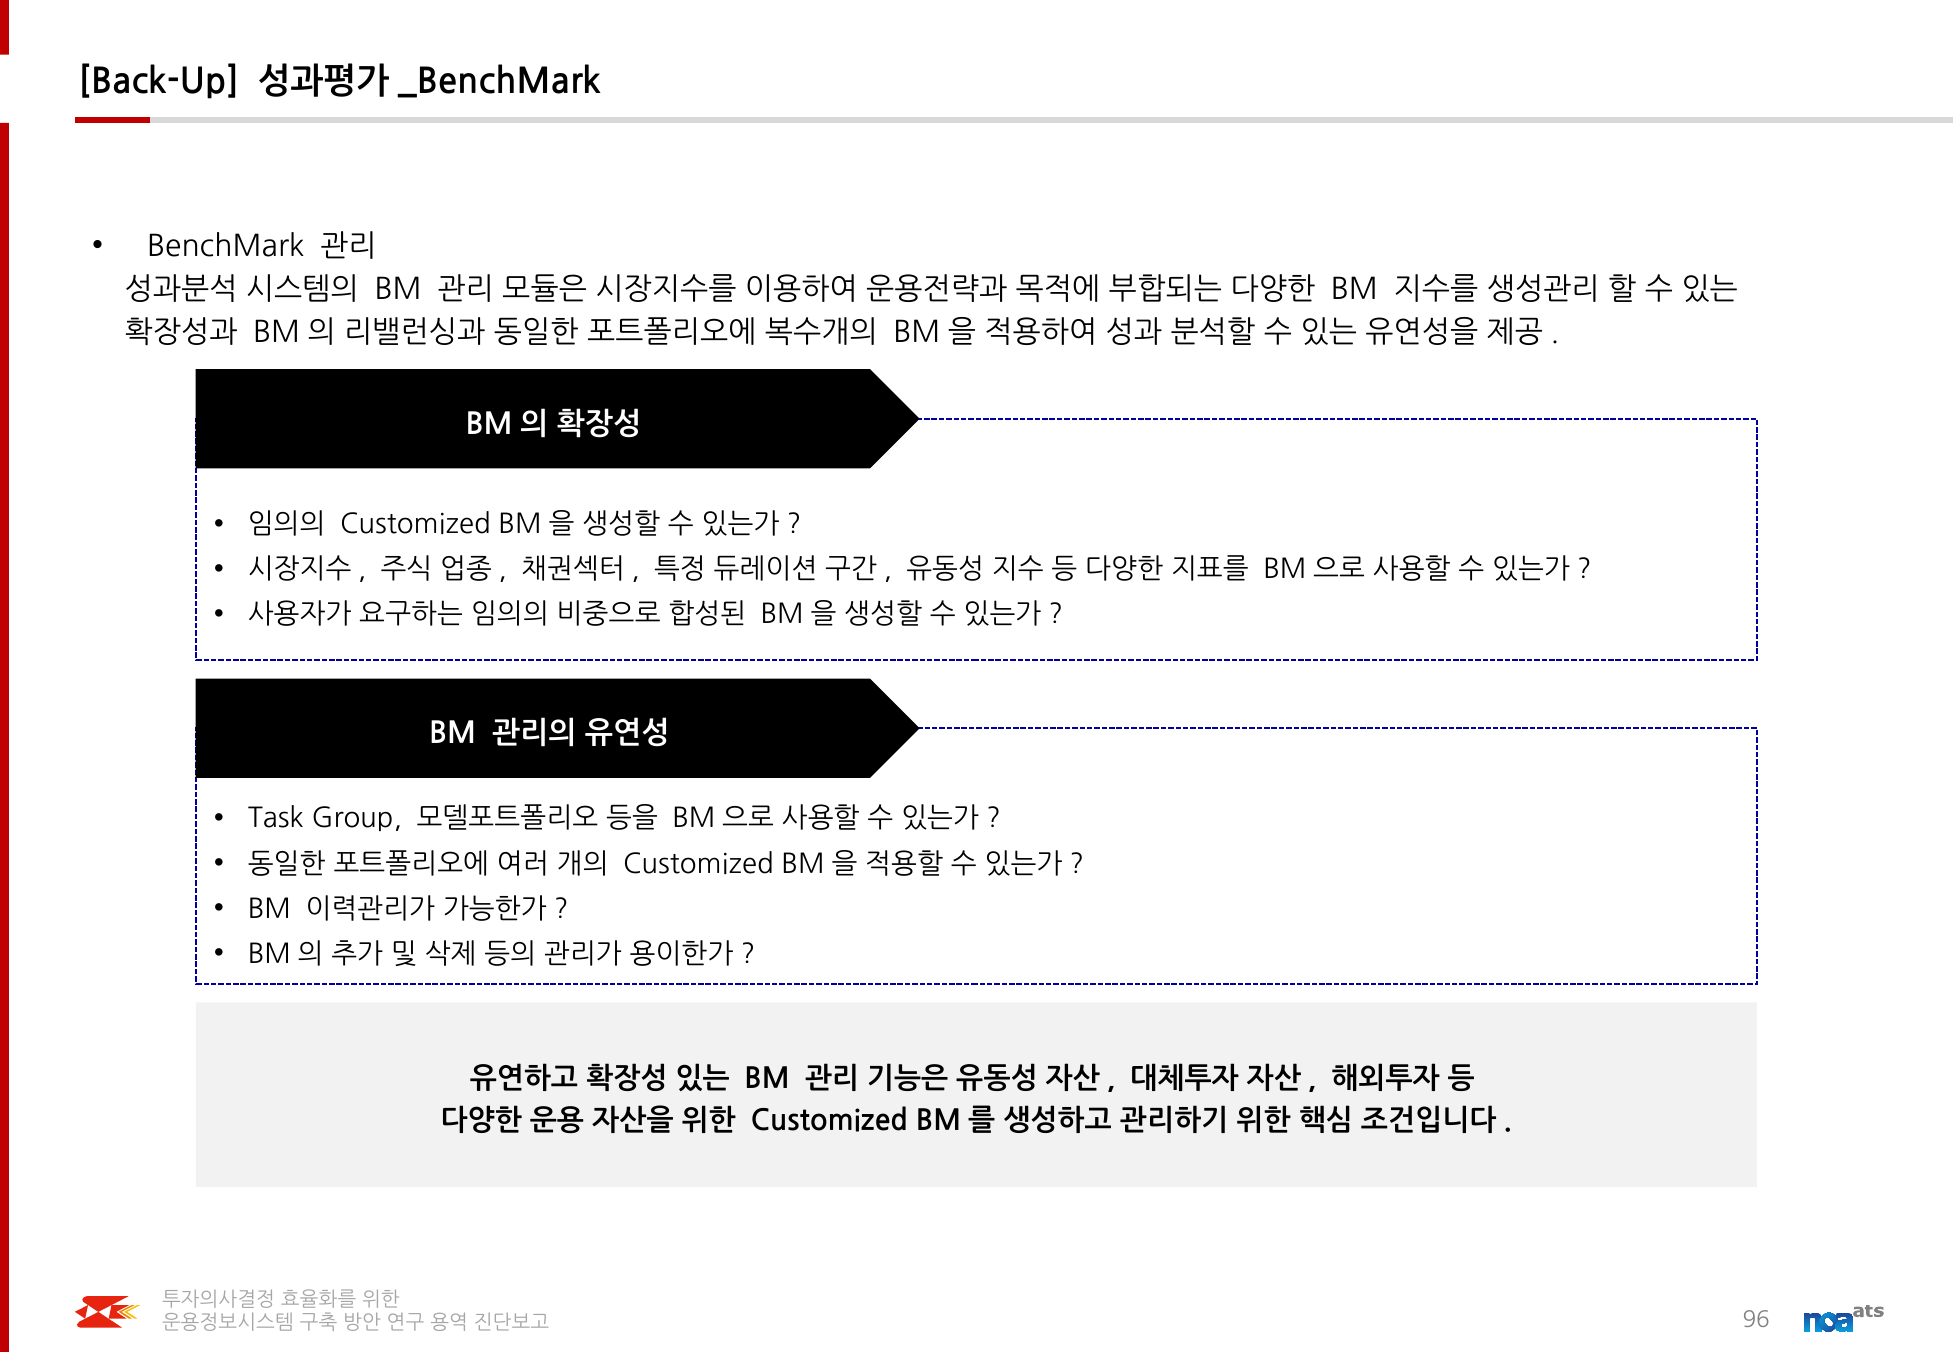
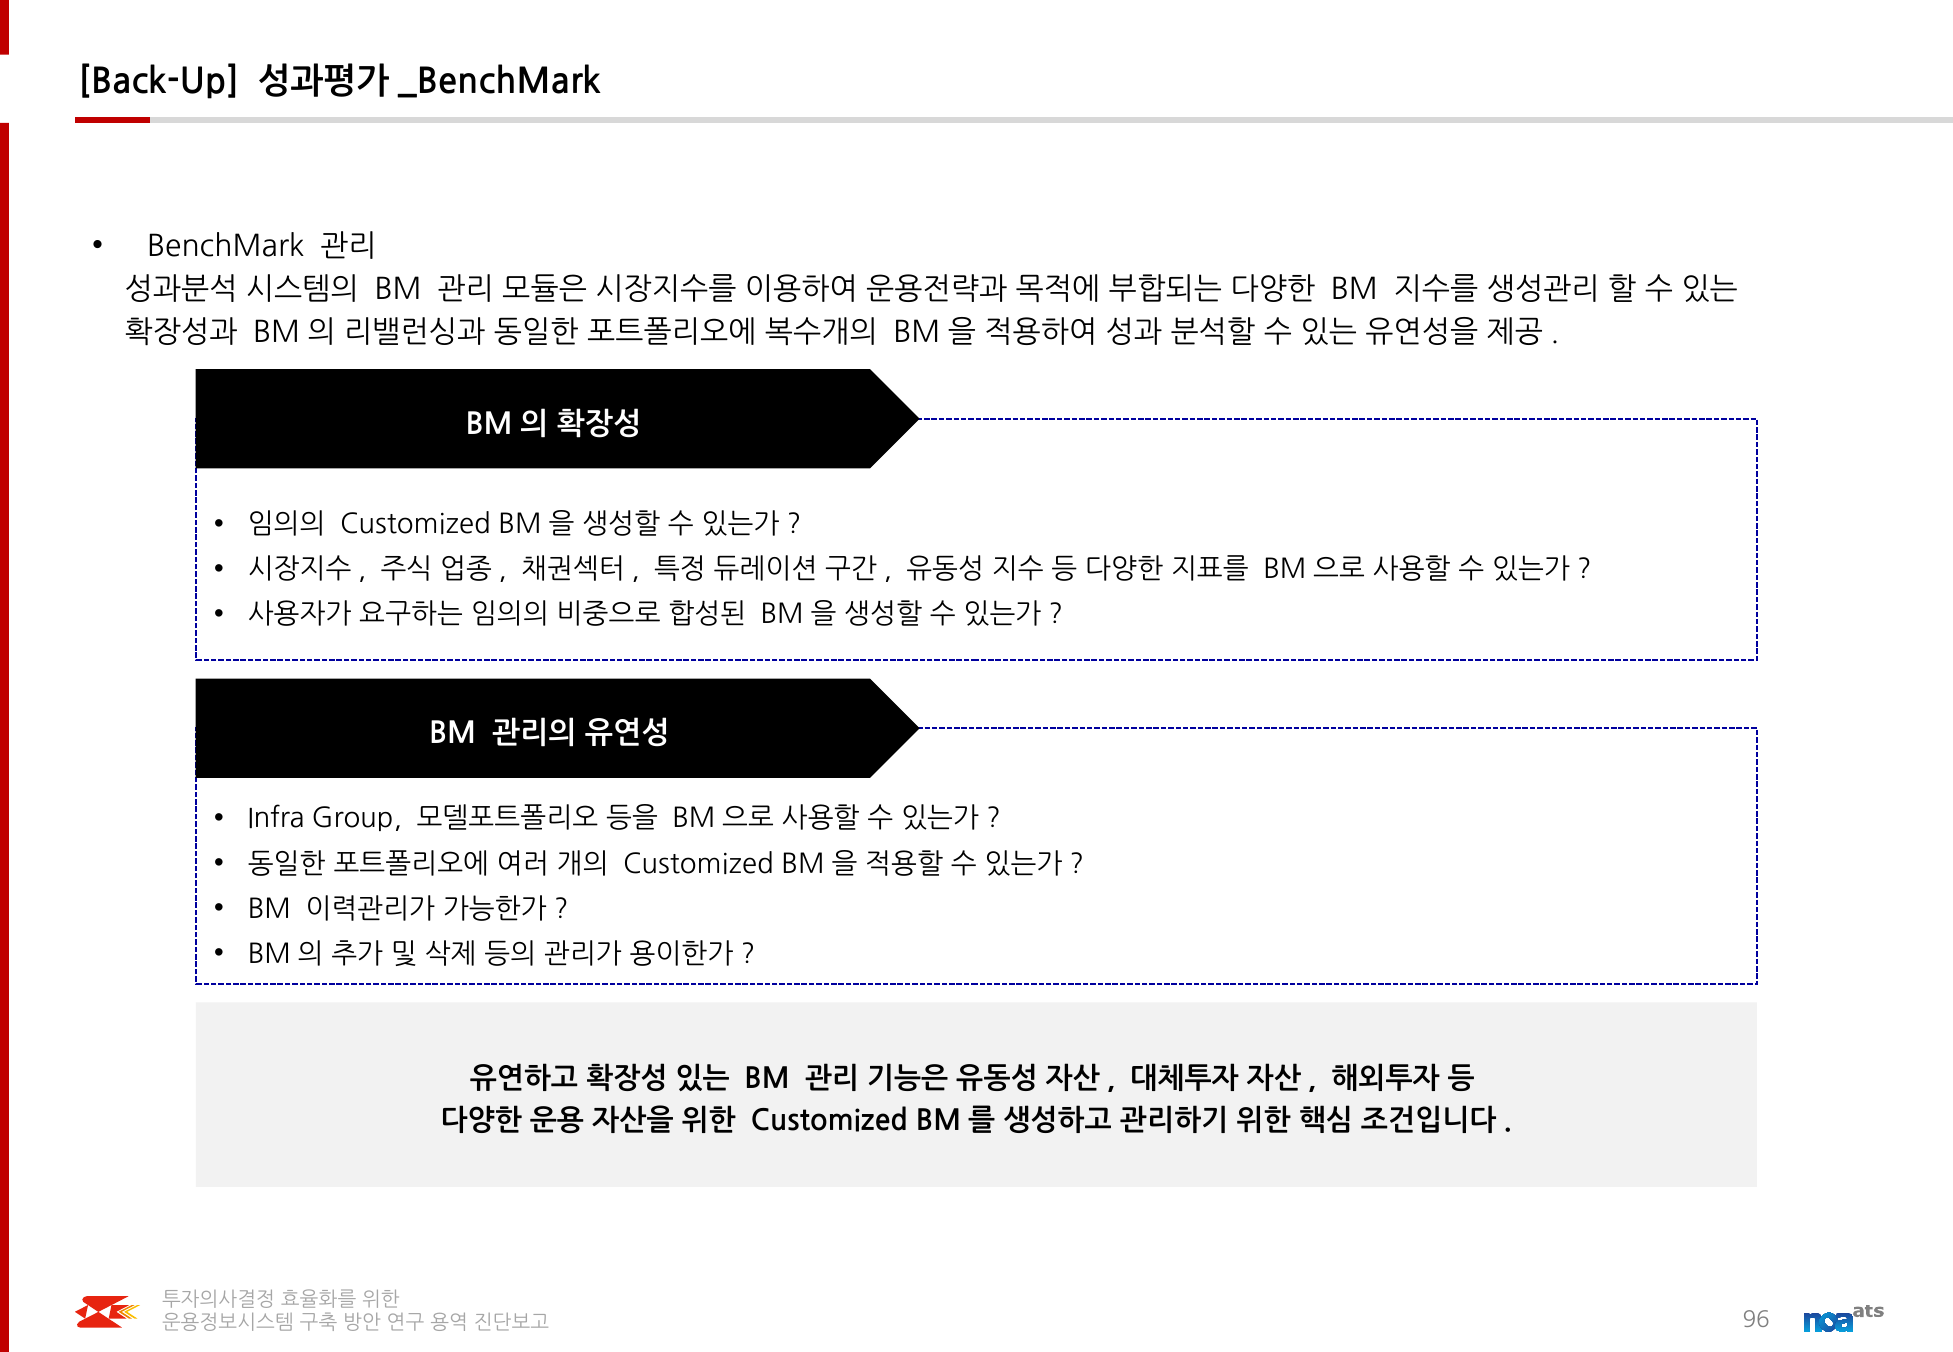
Task: Task -> Infra (276, 819)
